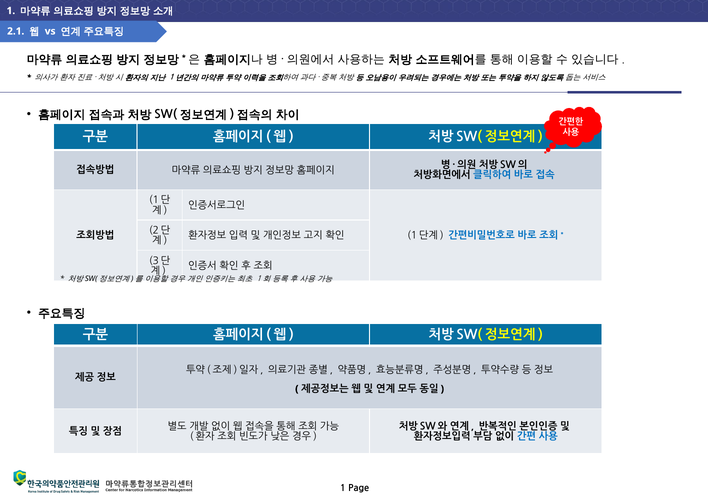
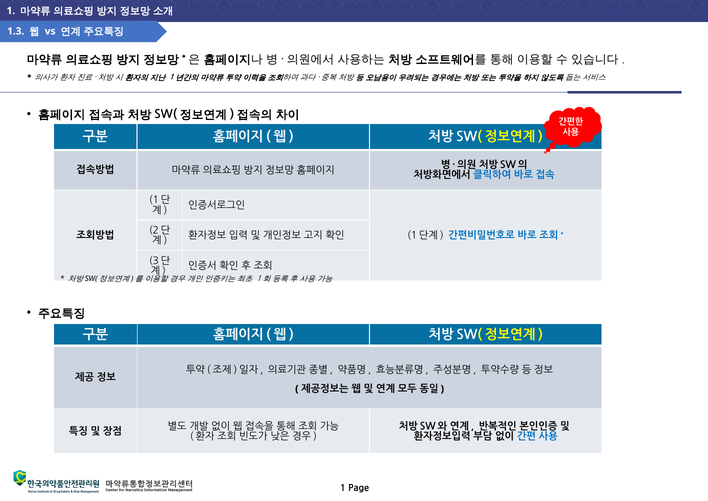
2.1: 2.1 -> 1.3 (16, 31)
